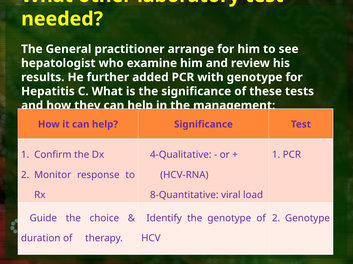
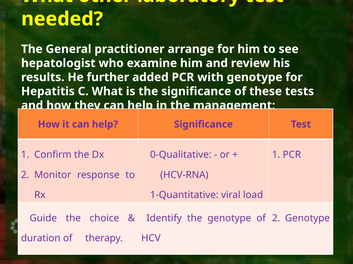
4-Qualitative: 4-Qualitative -> 0-Qualitative (181, 155)
8-Quantitative: 8-Quantitative -> 1-Quantitative (184, 195)
